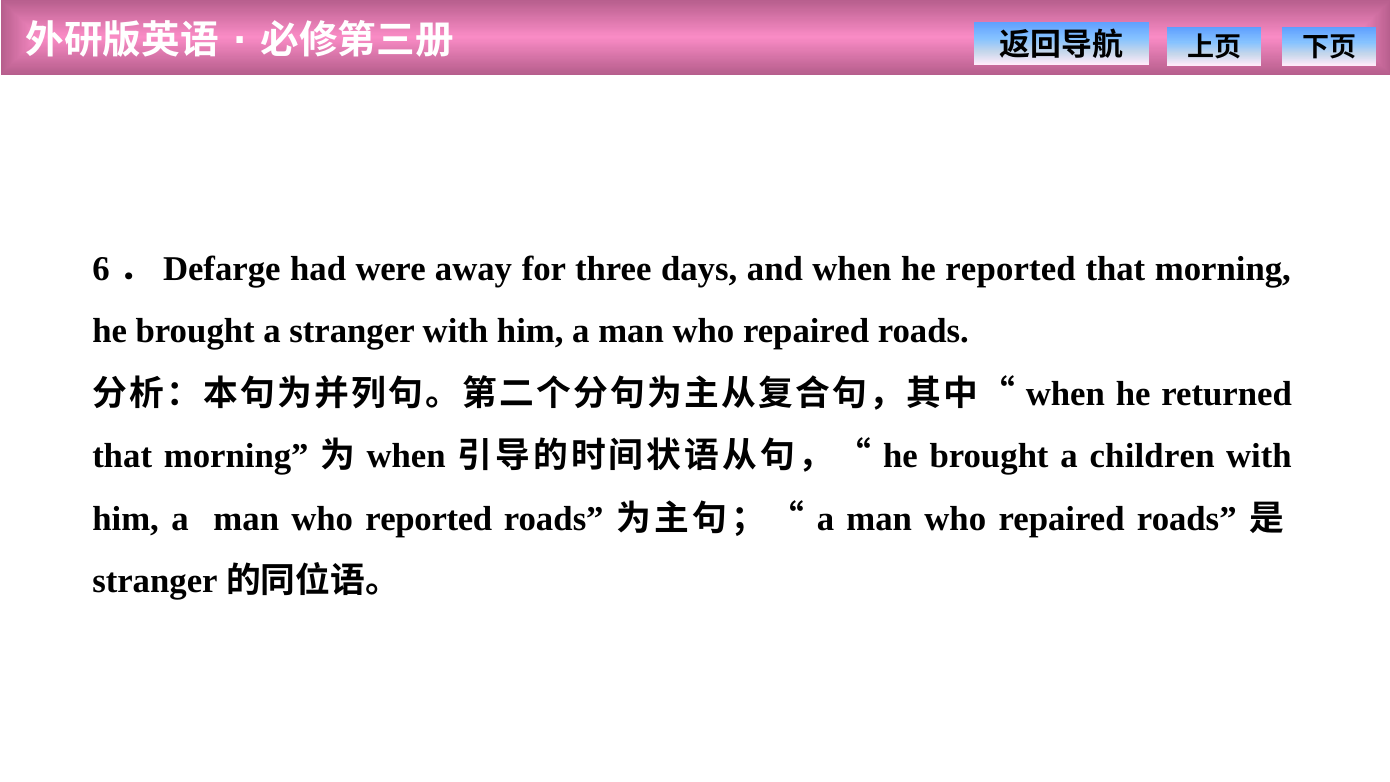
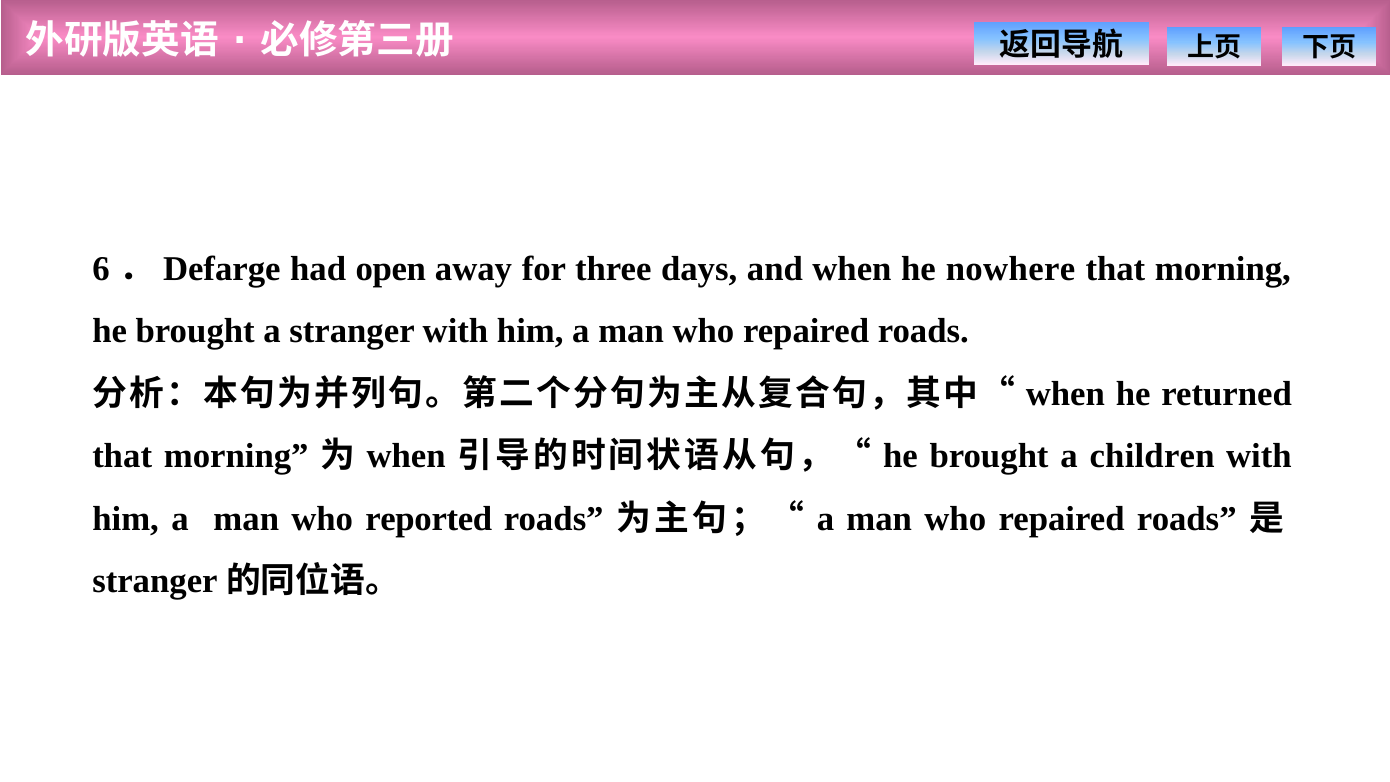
were: were -> open (391, 269)
he reported: reported -> nowhere (1010, 269)
